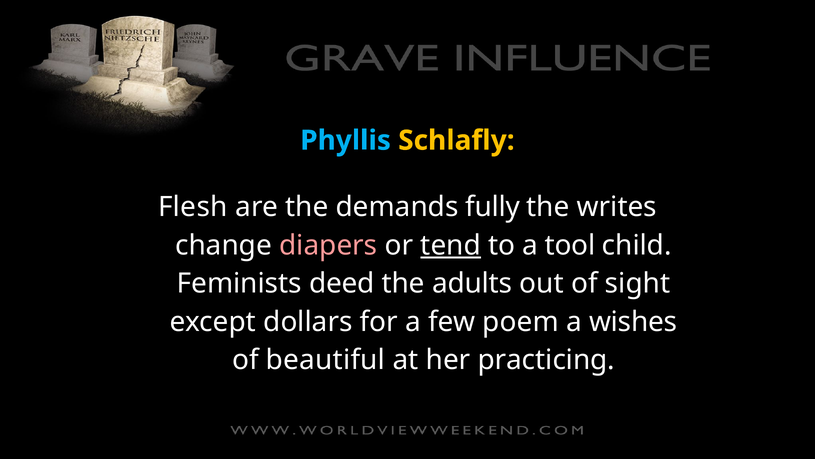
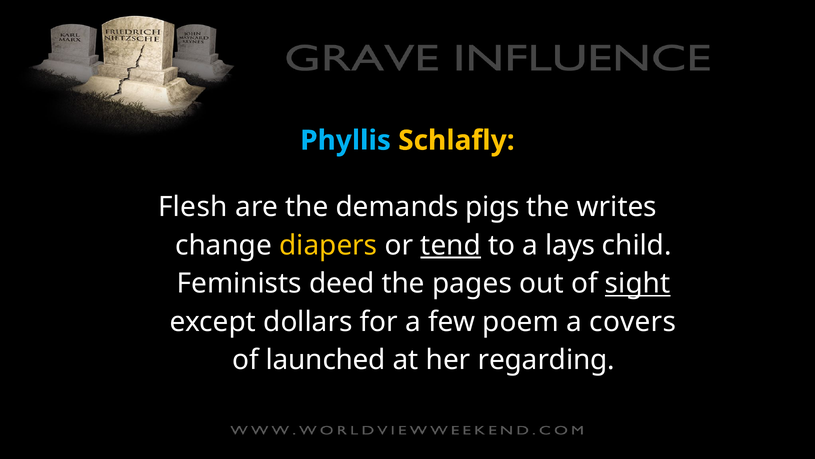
fully: fully -> pigs (493, 207)
diapers colour: pink -> yellow (328, 245)
tool: tool -> lays (570, 245)
adults: adults -> pages (472, 283)
sight underline: none -> present (638, 283)
wishes: wishes -> covers (633, 321)
beautiful: beautiful -> launched (326, 360)
practicing: practicing -> regarding (546, 360)
